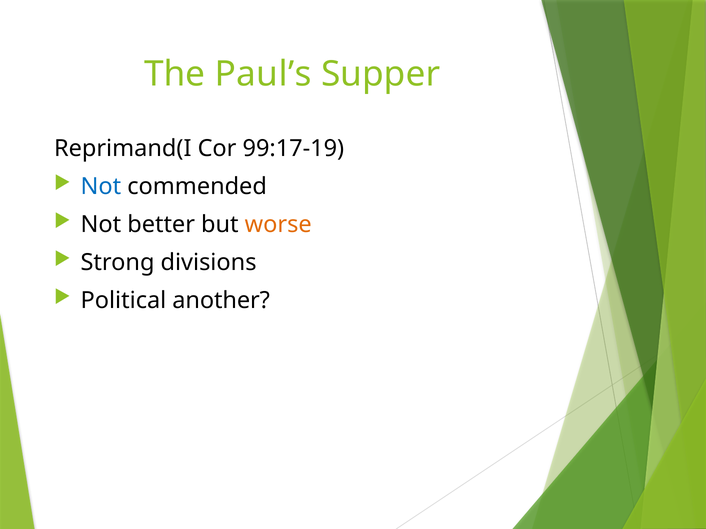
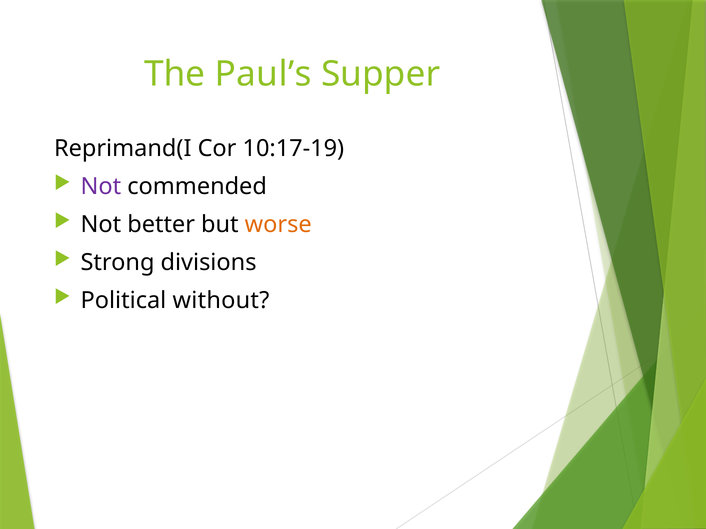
99:17-19: 99:17-19 -> 10:17-19 (293, 149)
Not colour: blue -> purple (101, 187)
another: another -> without (221, 301)
